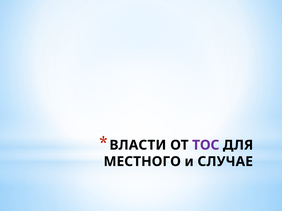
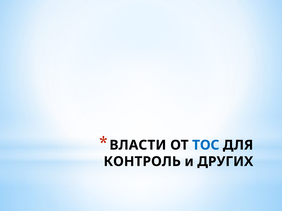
ТОС colour: purple -> blue (206, 145)
МЕСТНОГО: МЕСТНОГО -> КОНТРОЛЬ (142, 162)
СЛУЧАЕ: СЛУЧАЕ -> ДРУГИХ (225, 162)
